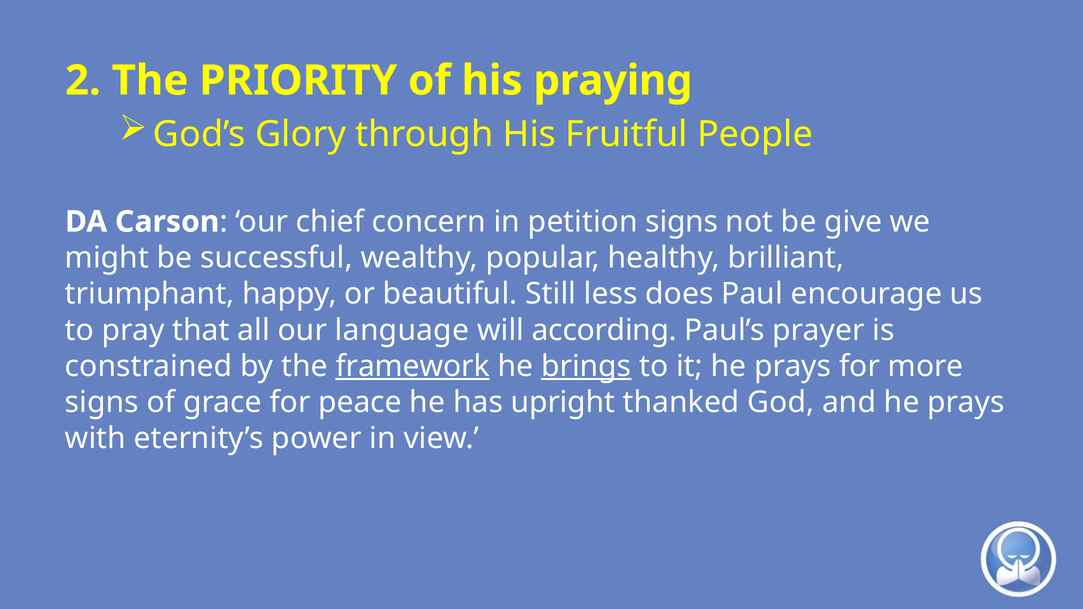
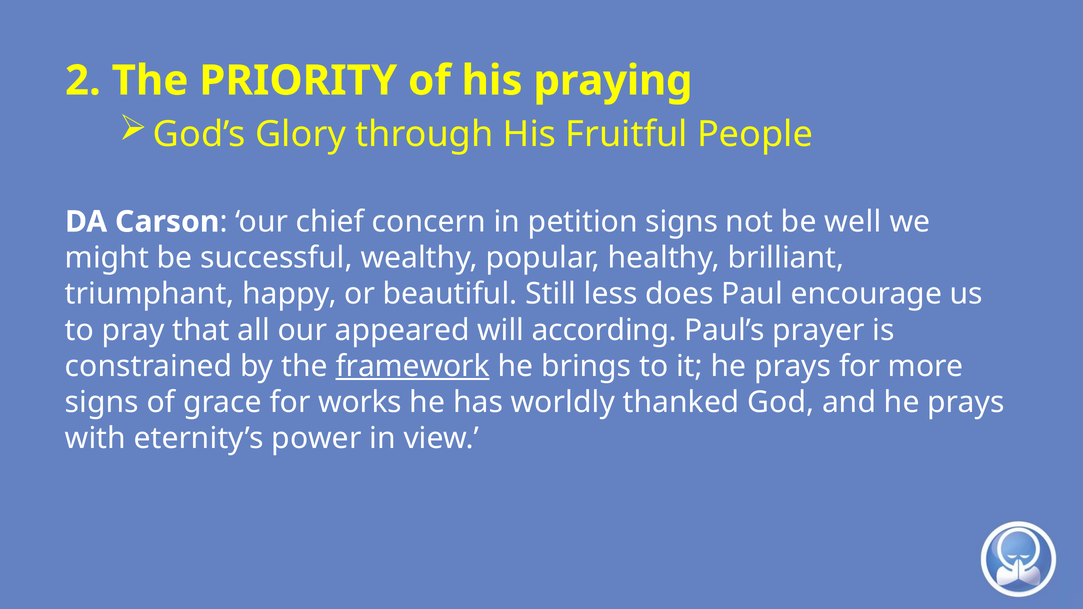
give: give -> well (853, 222)
language: language -> appeared (402, 330)
brings underline: present -> none (586, 366)
peace: peace -> works (360, 402)
upright: upright -> worldly (563, 402)
